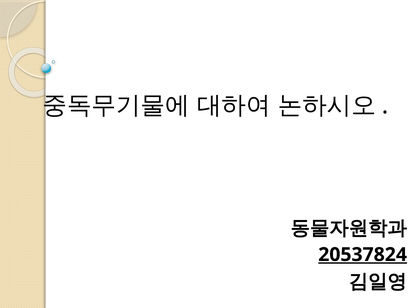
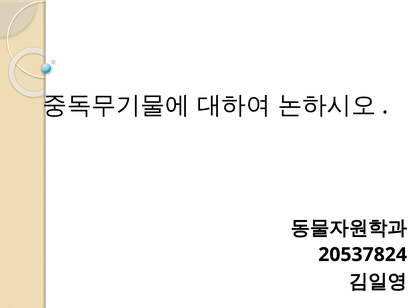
20537824 underline: present -> none (363, 255)
